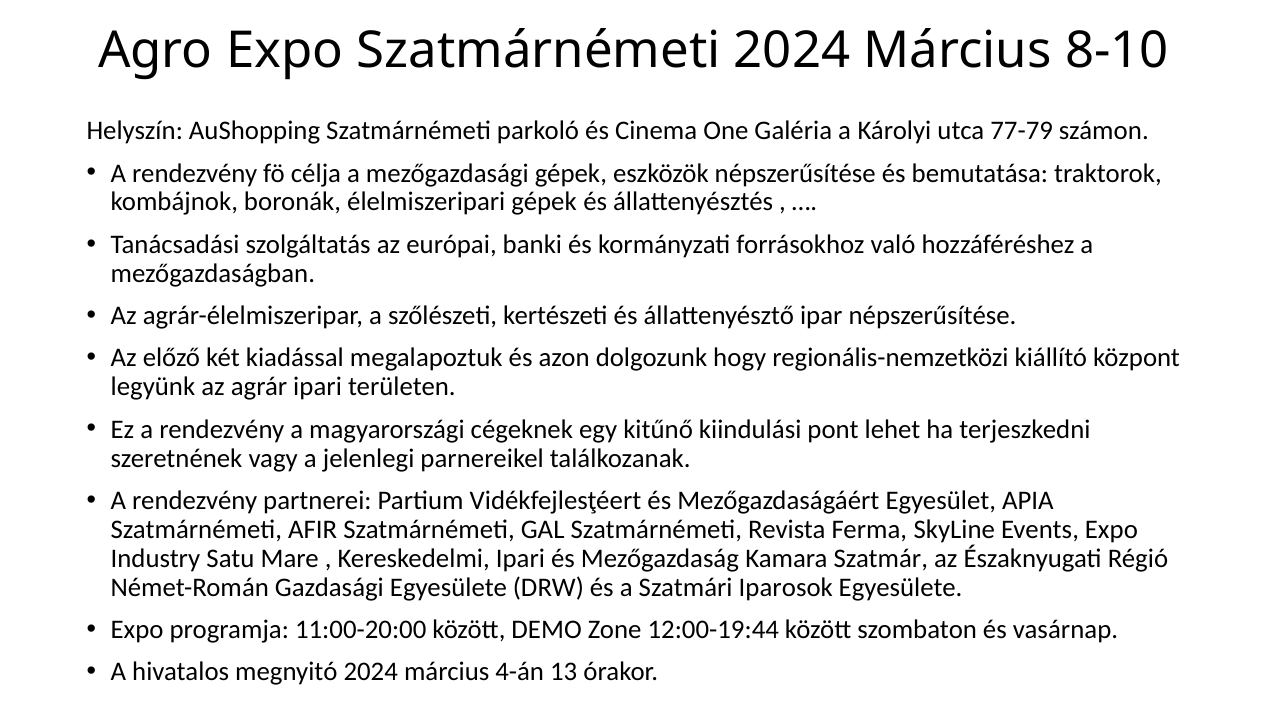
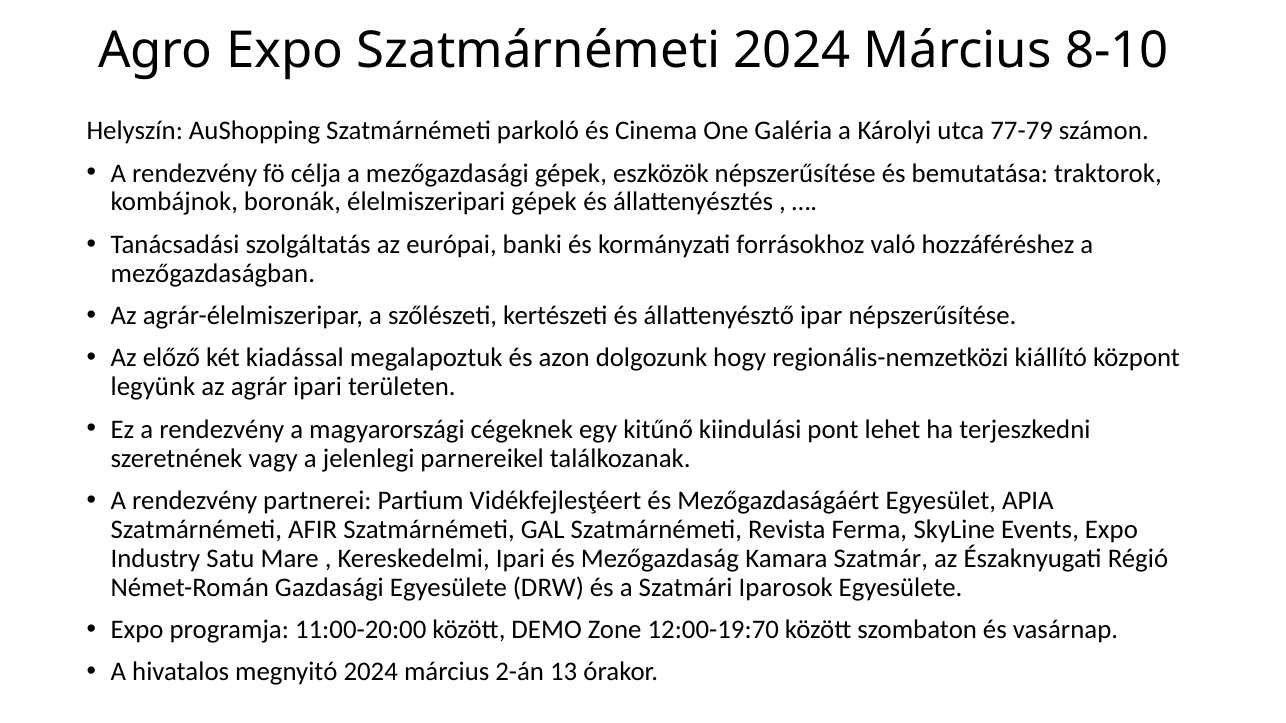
12:00-19:44: 12:00-19:44 -> 12:00-19:70 (713, 630)
4-án: 4-án -> 2-án (520, 672)
